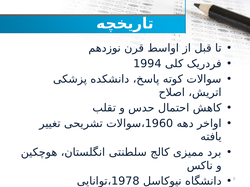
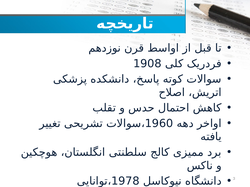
1994: 1994 -> 1908 (147, 64)
